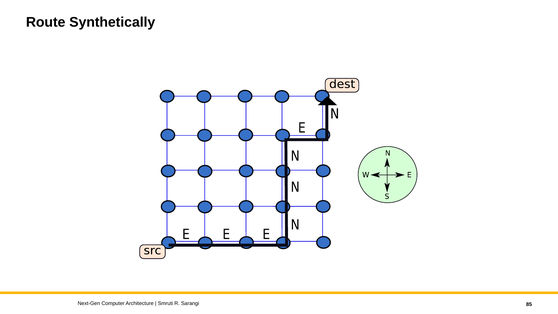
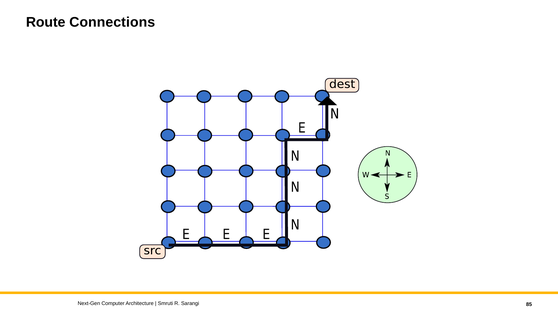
Synthetically: Synthetically -> Connections (112, 22)
